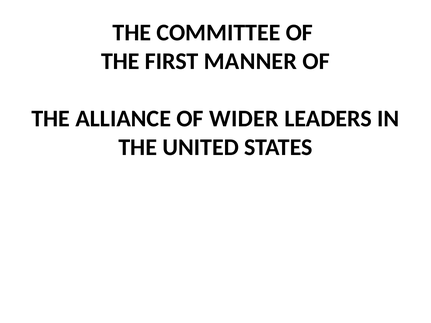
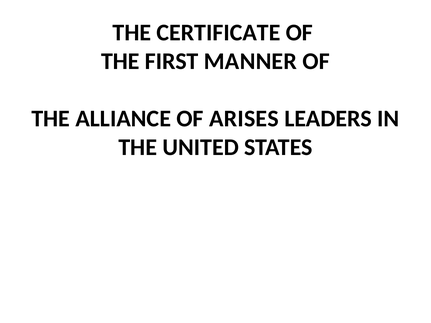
COMMITTEE: COMMITTEE -> CERTIFICATE (218, 33)
WIDER: WIDER -> ARISES (244, 119)
